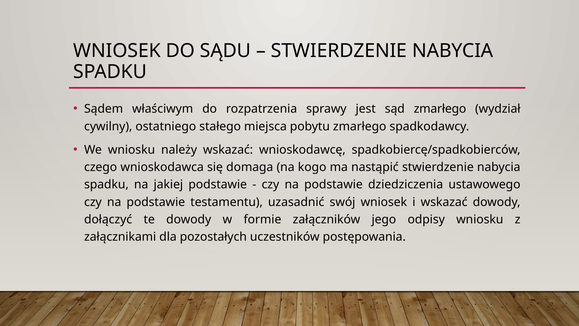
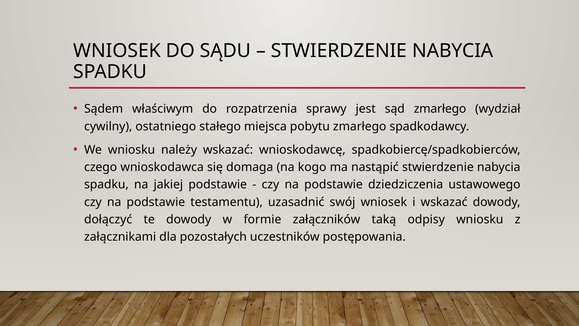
jego: jego -> taką (384, 219)
